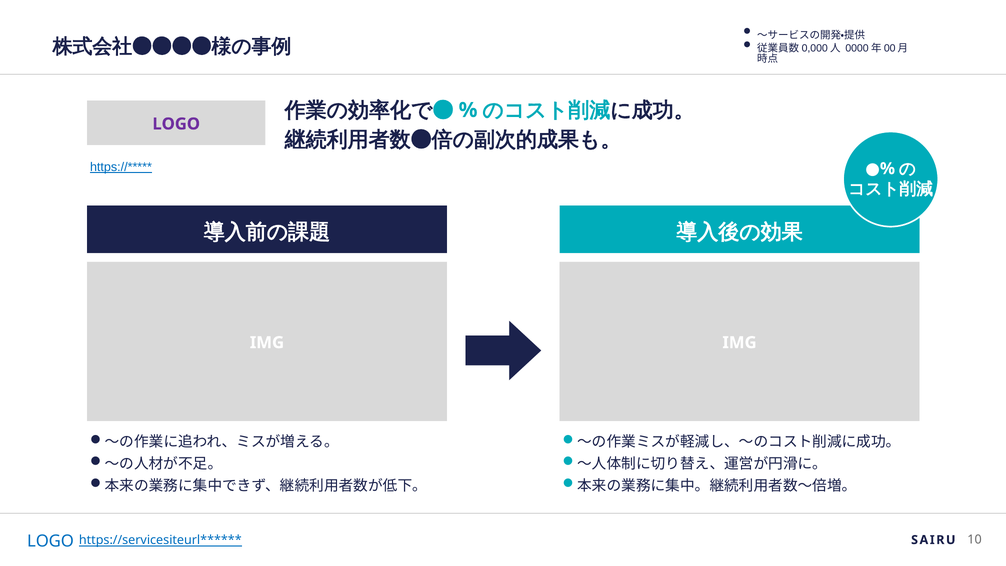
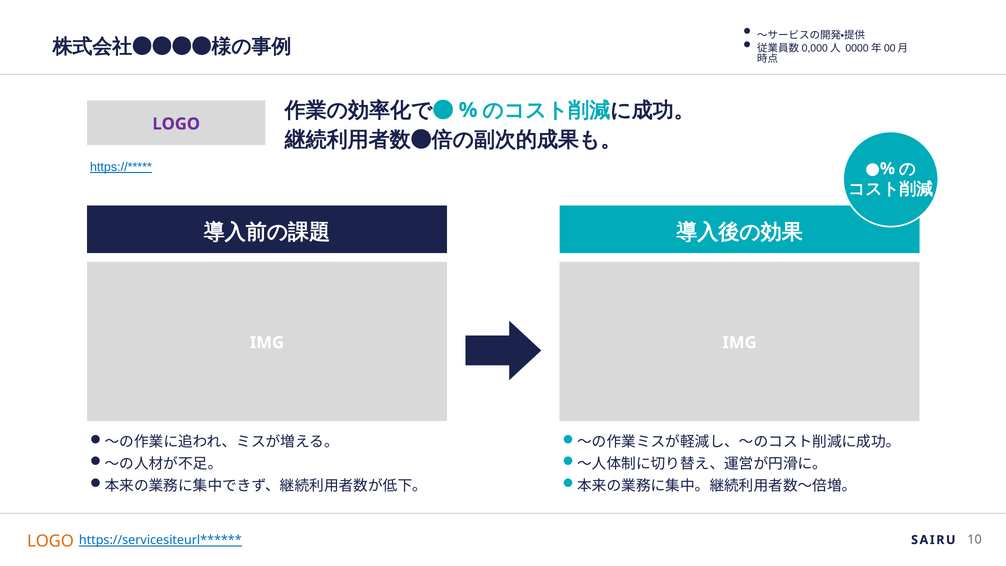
LOGO colour: blue -> orange (50, 541)
